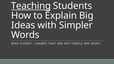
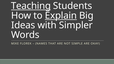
Explain underline: none -> present (61, 16)
